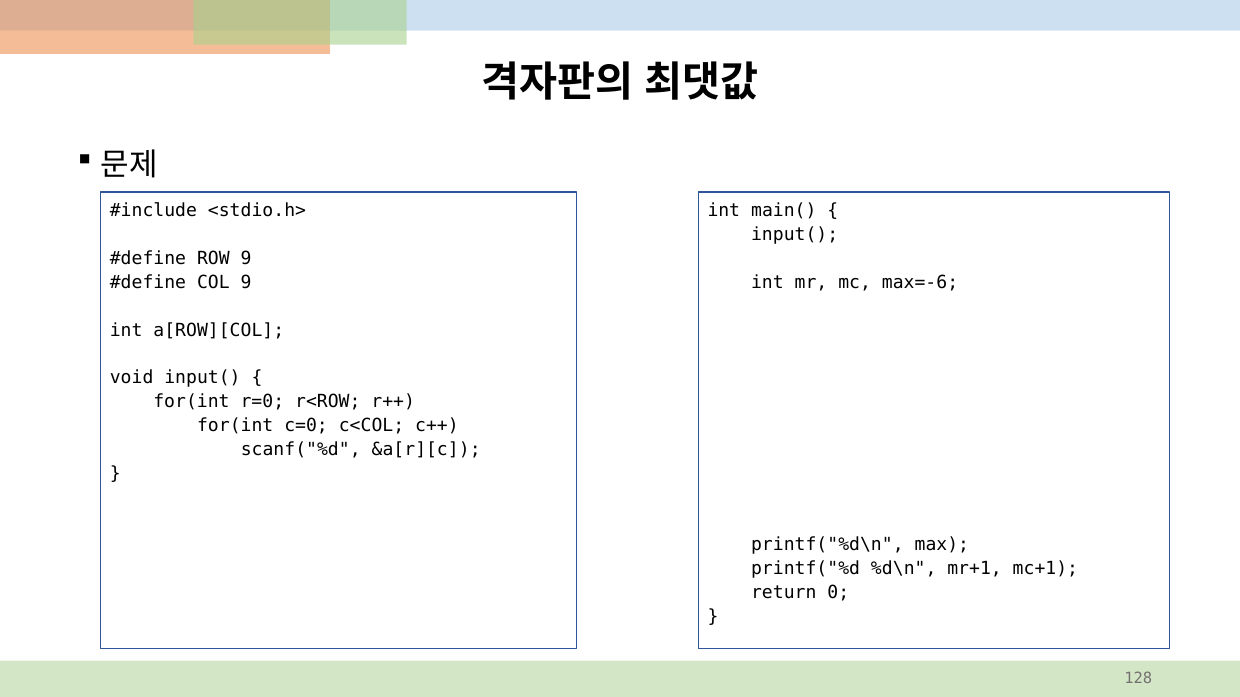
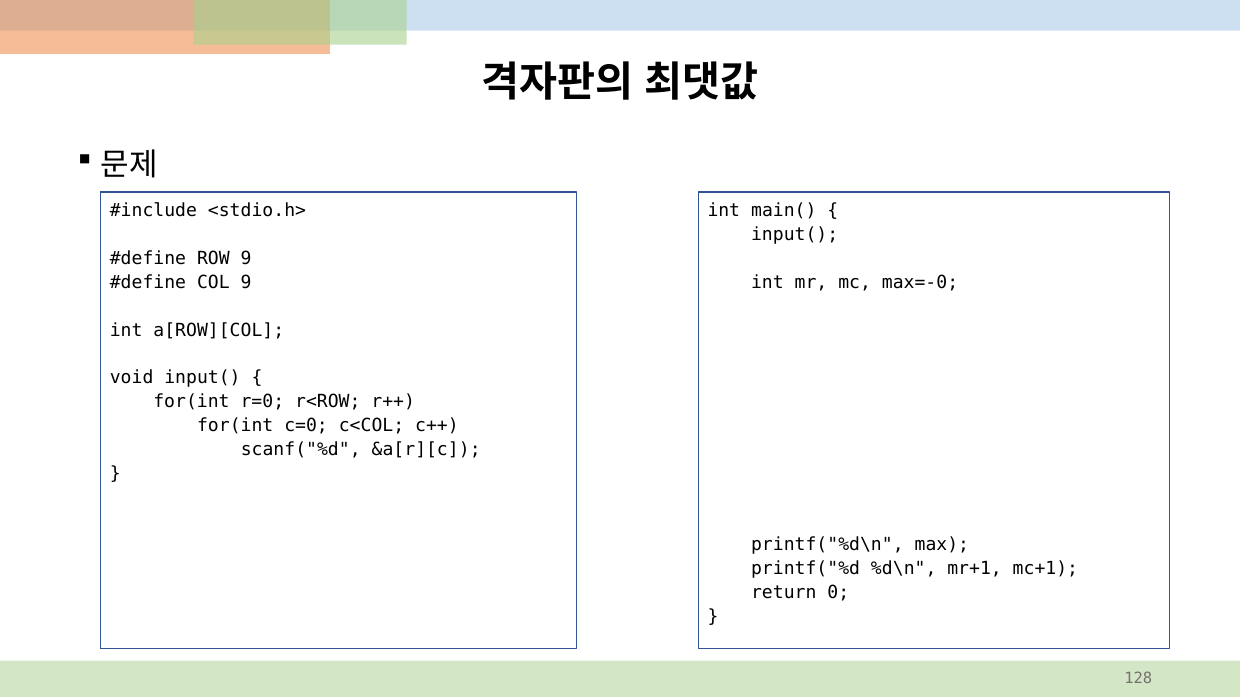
max=-6: max=-6 -> max=-0 (920, 283)
